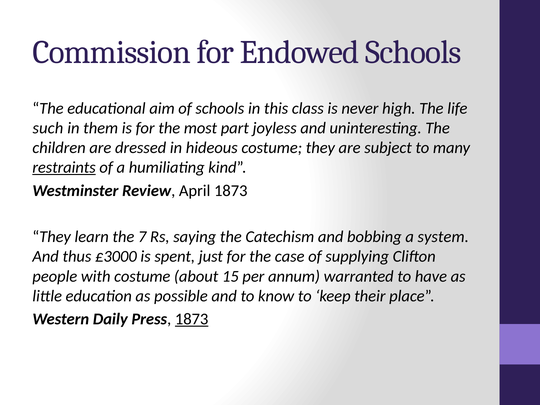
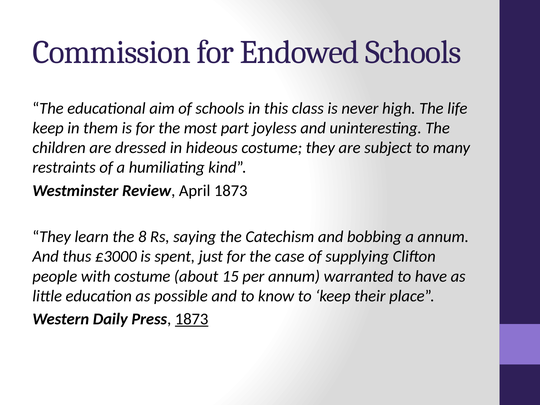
such: such -> keep (48, 128)
restraints underline: present -> none (64, 168)
7: 7 -> 8 (142, 237)
a system: system -> annum (443, 237)
